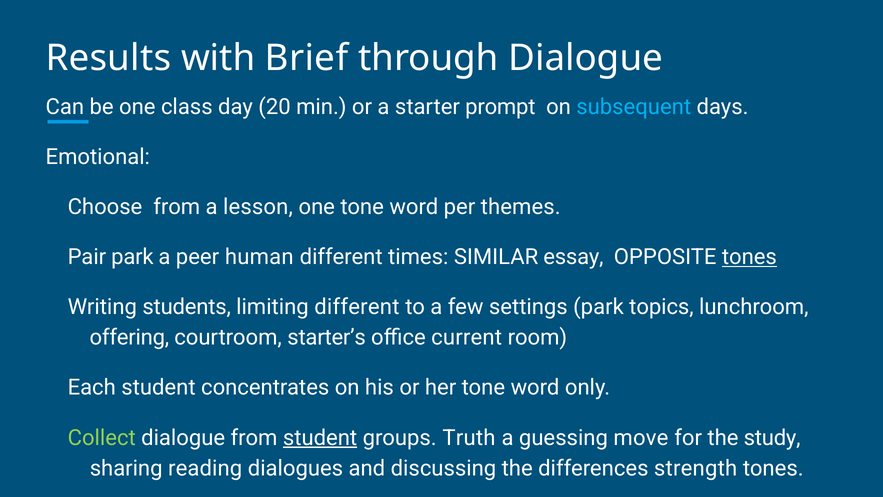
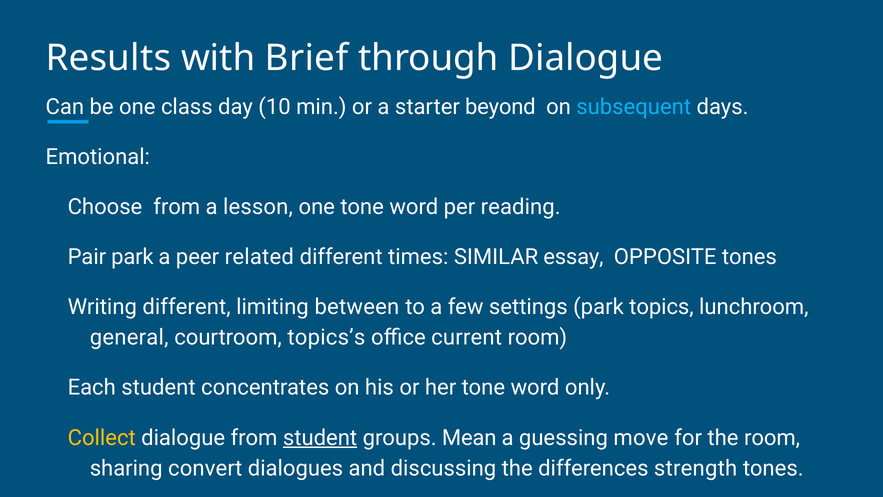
20: 20 -> 10 (275, 107)
prompt: prompt -> beyond (500, 107)
themes: themes -> reading (521, 207)
human: human -> related (259, 257)
tones underline: present -> none (749, 257)
Writing students: students -> different (187, 307)
limiting different: different -> between (357, 307)
offering: offering -> general (129, 337)
starter’s: starter’s -> topics’s (326, 337)
Collect colour: light green -> yellow (102, 437)
Truth: Truth -> Mean (469, 437)
the study: study -> room (772, 437)
reading: reading -> convert (205, 468)
